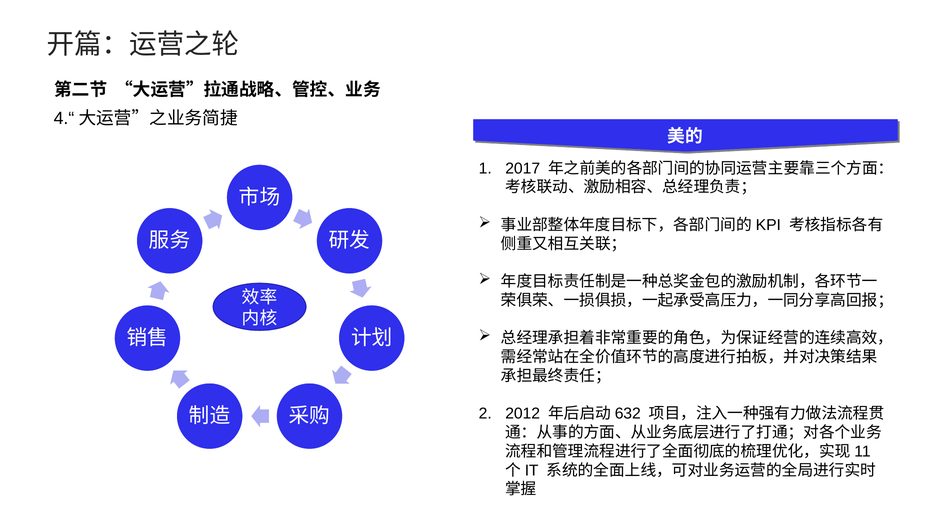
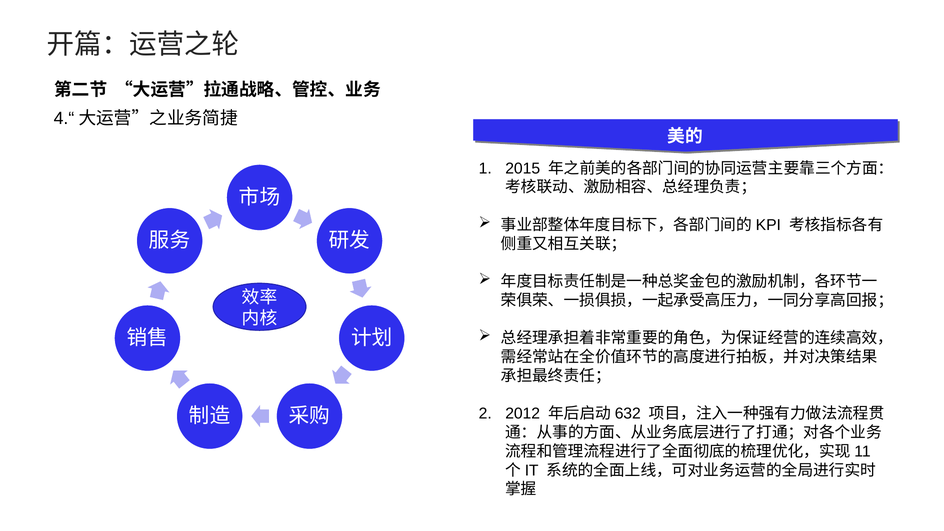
2017: 2017 -> 2015 (523, 168)
